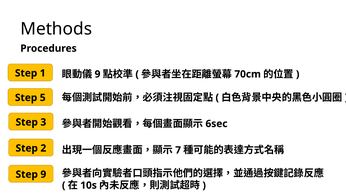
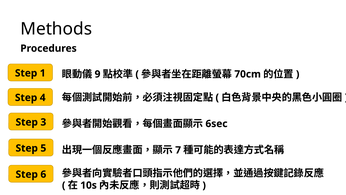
5: 5 -> 4 (43, 97)
2: 2 -> 5 (43, 148)
Step 9: 9 -> 6 (43, 174)
